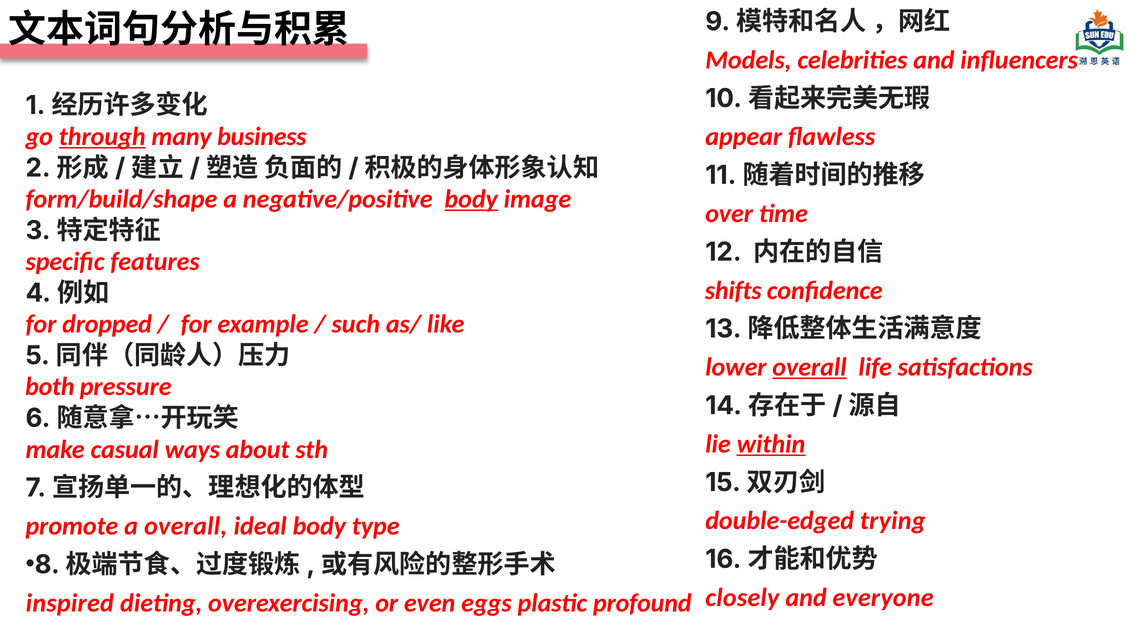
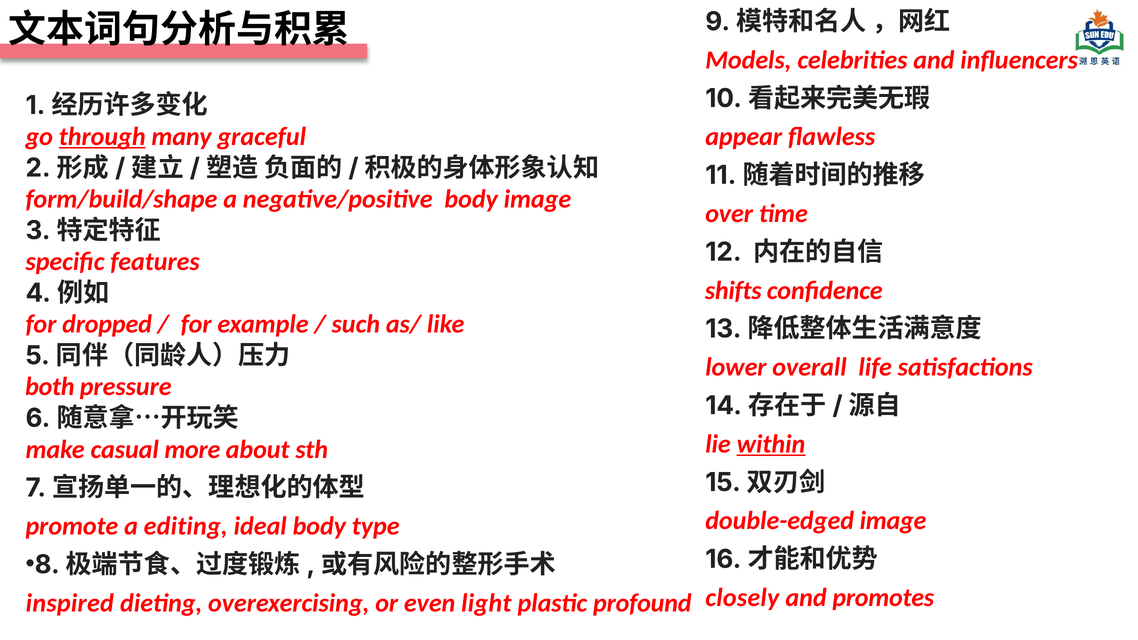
business: business -> graceful (262, 137)
body underline: present -> none (471, 199)
overall underline: present -> none (810, 367)
ways: ways -> more (192, 450)
double-edged trying: trying -> image (893, 521)
a overall: overall -> editing (186, 526)
everyone: everyone -> promotes (883, 598)
eggs: eggs -> light (486, 603)
